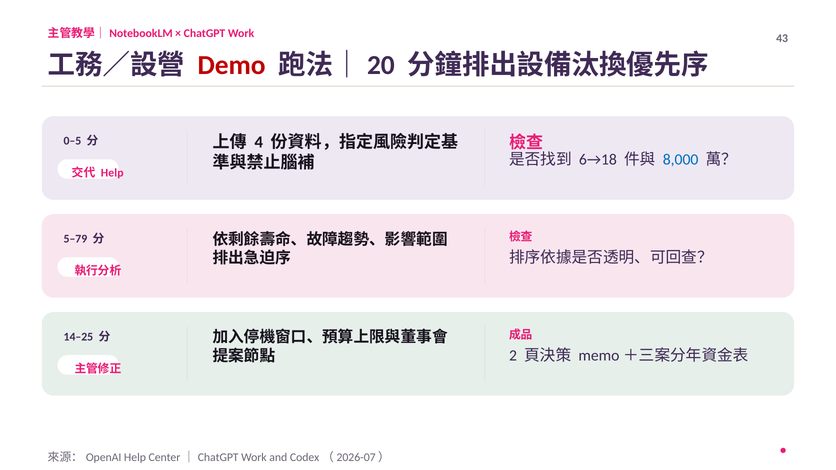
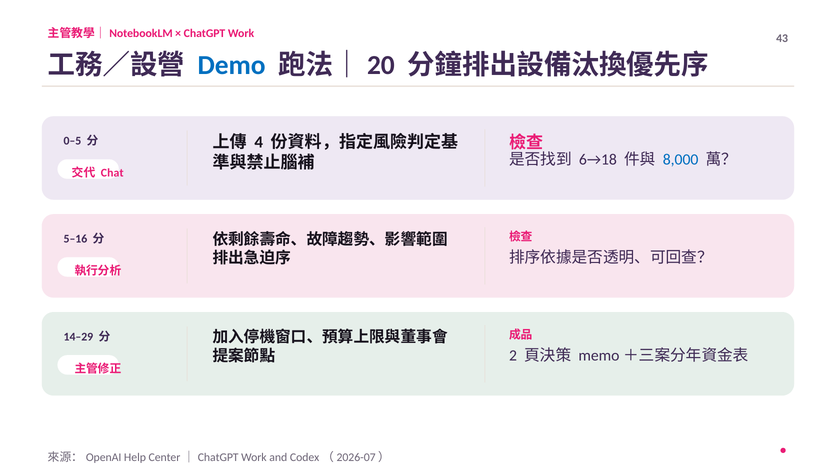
Demo colour: red -> blue (232, 65)
Help: Help -> Chat (112, 173)
5–79: 5–79 -> 5–16 (75, 239)
14–25: 14–25 -> 14–29 (78, 337)
